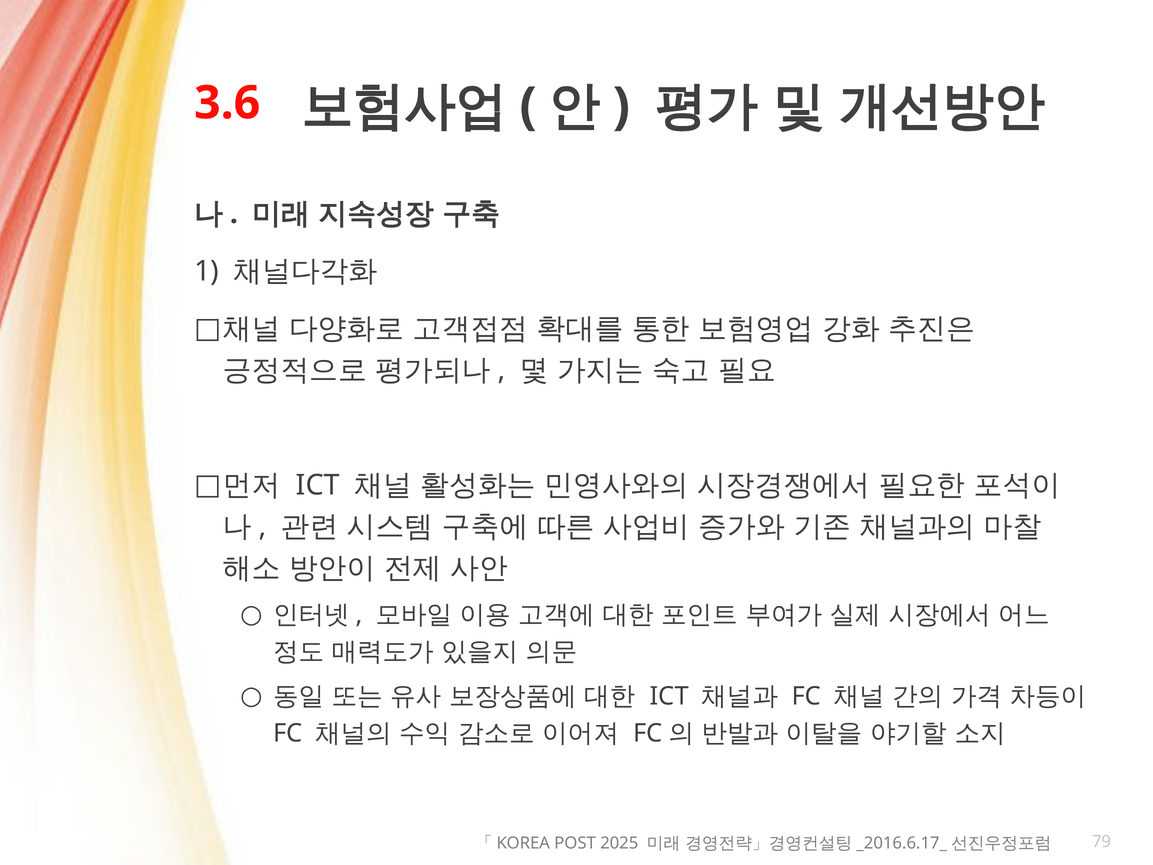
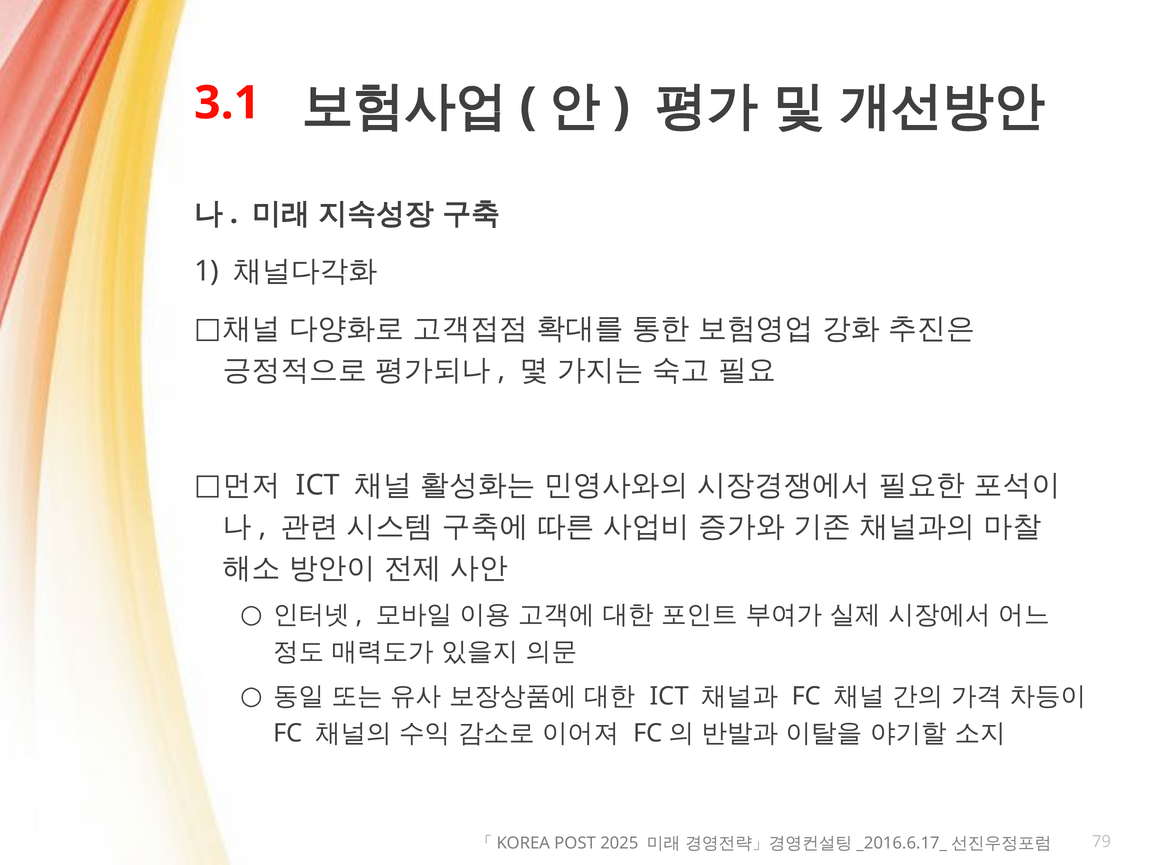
3.6: 3.6 -> 3.1 (227, 103)
